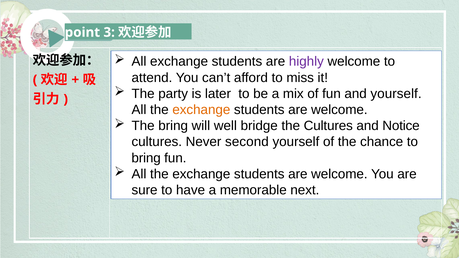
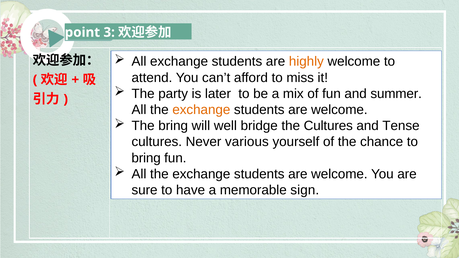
highly colour: purple -> orange (306, 62)
and yourself: yourself -> summer (396, 94)
Notice: Notice -> Tense (401, 126)
second: second -> various (247, 142)
next: next -> sign (305, 190)
